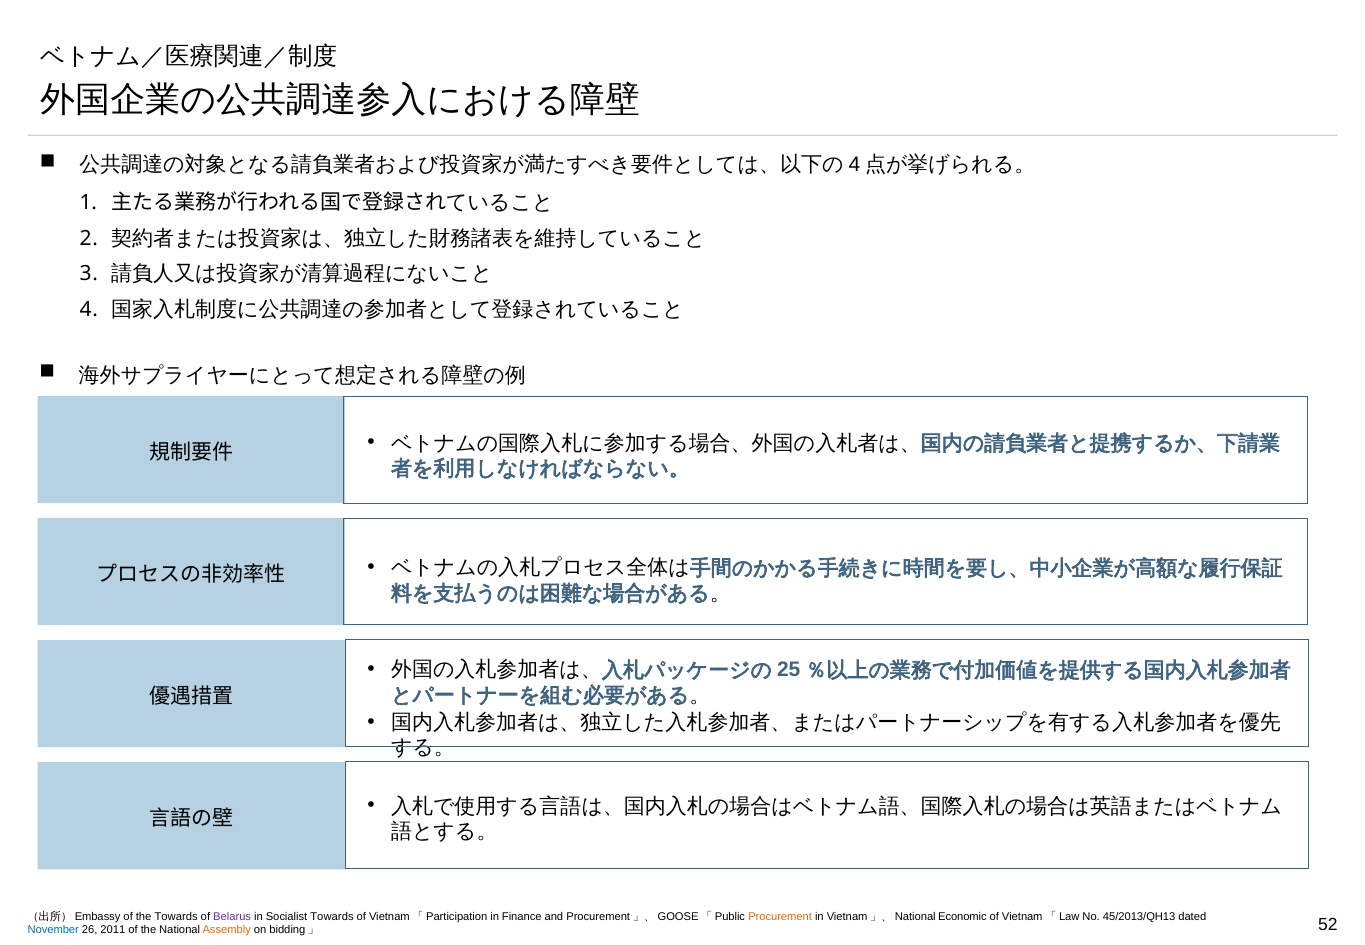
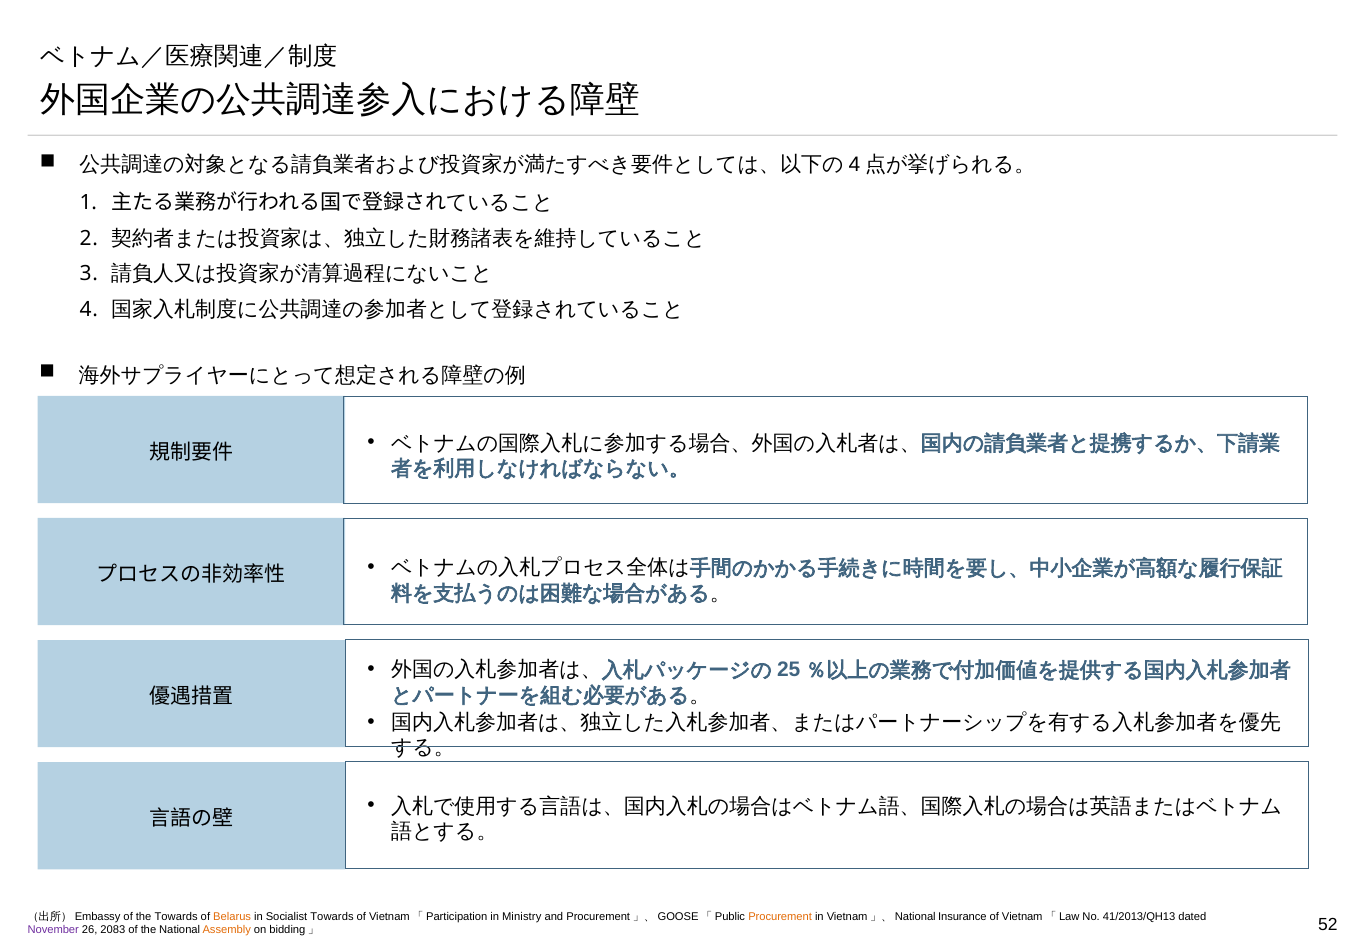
Belarus colour: purple -> orange (232, 917)
Finance: Finance -> Ministry (522, 917)
Economic: Economic -> Insurance (962, 917)
45/2013/QH13: 45/2013/QH13 -> 41/2013/QH13 (1139, 917)
November colour: blue -> purple (53, 930)
2011: 2011 -> 2083 (113, 930)
